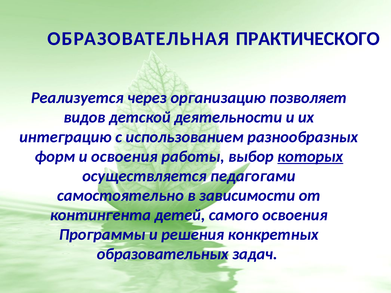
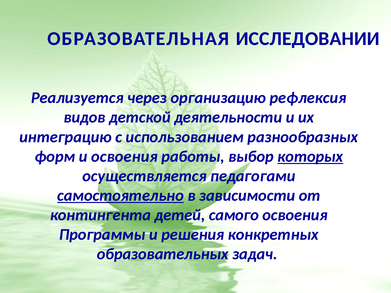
ПРАКТИЧЕСКОГО: ПРАКТИЧЕСКОГО -> ИССЛЕДОВАНИИ (308, 39)
позволяет: позволяет -> рефлексия (308, 98)
самостоятельно underline: none -> present (121, 196)
